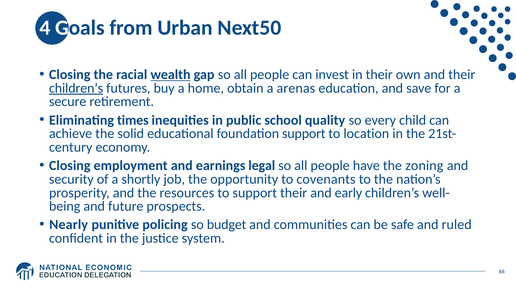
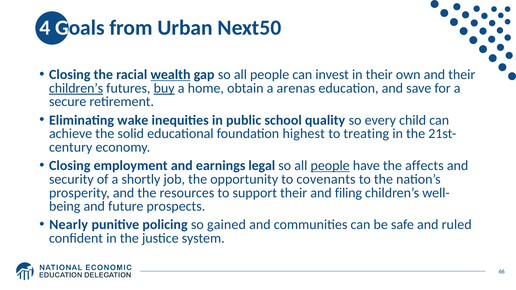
buy underline: none -> present (164, 88)
times: times -> wake (133, 120)
foundation support: support -> highest (304, 134)
location: location -> treating (366, 134)
people underline: none -> present (330, 166)
zoning: zoning -> affects (424, 166)
early: early -> filing (348, 193)
budget: budget -> gained (226, 225)
